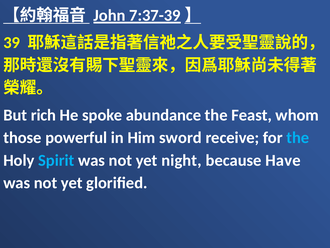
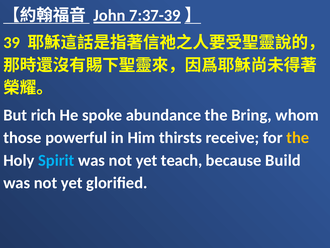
Feast: Feast -> Bring (251, 115)
sword: sword -> thirsts (181, 137)
the colour: light blue -> yellow (298, 137)
night: night -> teach (182, 160)
Have: Have -> Build (283, 160)
